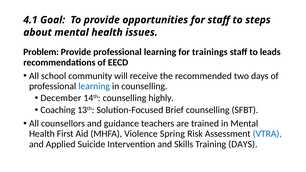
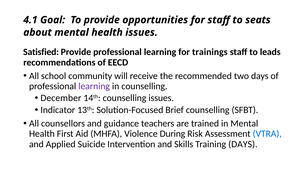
steps: steps -> seats (258, 20)
Problem: Problem -> Satisfied (41, 52)
learning colour: blue -> purple (94, 86)
counselling highly: highly -> issues (161, 98)
Coaching: Coaching -> Indicator (58, 110)
Spring: Spring -> During (173, 134)
